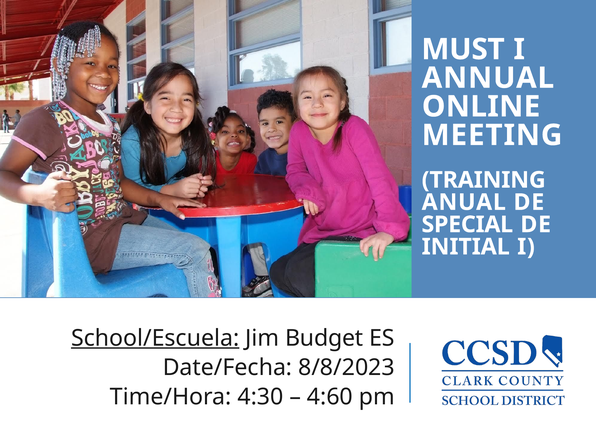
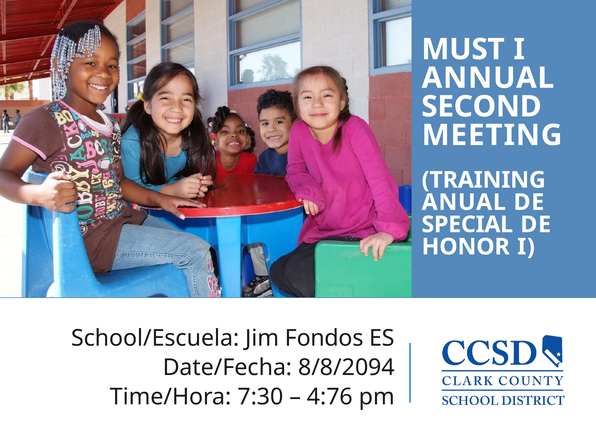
ONLINE: ONLINE -> SECOND (481, 107)
INITIAL: INITIAL -> HONOR (466, 247)
School/Escuela underline: present -> none (155, 338)
Budget: Budget -> Fondos (324, 338)
8/8/2023: 8/8/2023 -> 8/8/2094 (346, 367)
4:30: 4:30 -> 7:30 (260, 397)
4:60: 4:60 -> 4:76 (330, 397)
